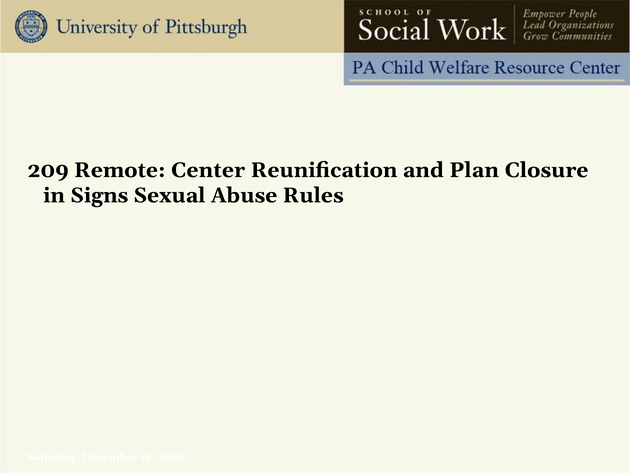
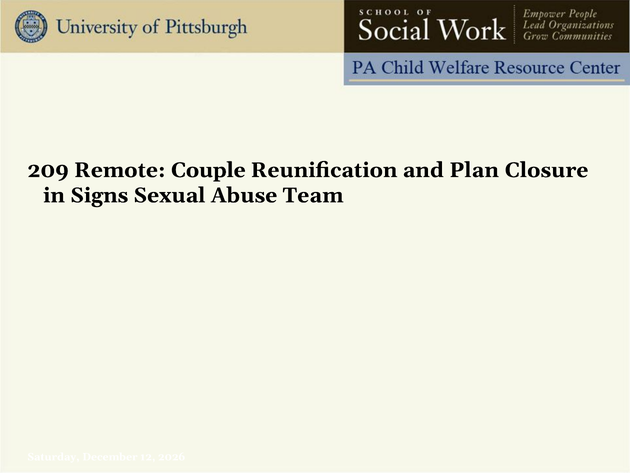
Center: Center -> Couple (208, 170)
Rules: Rules -> Team (313, 195)
